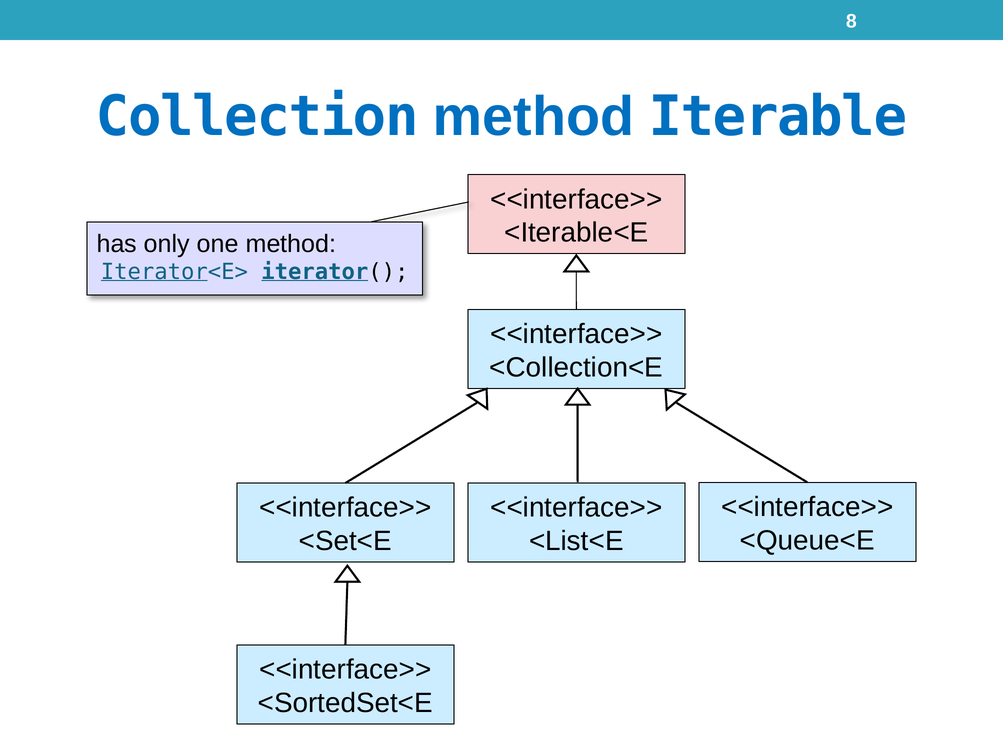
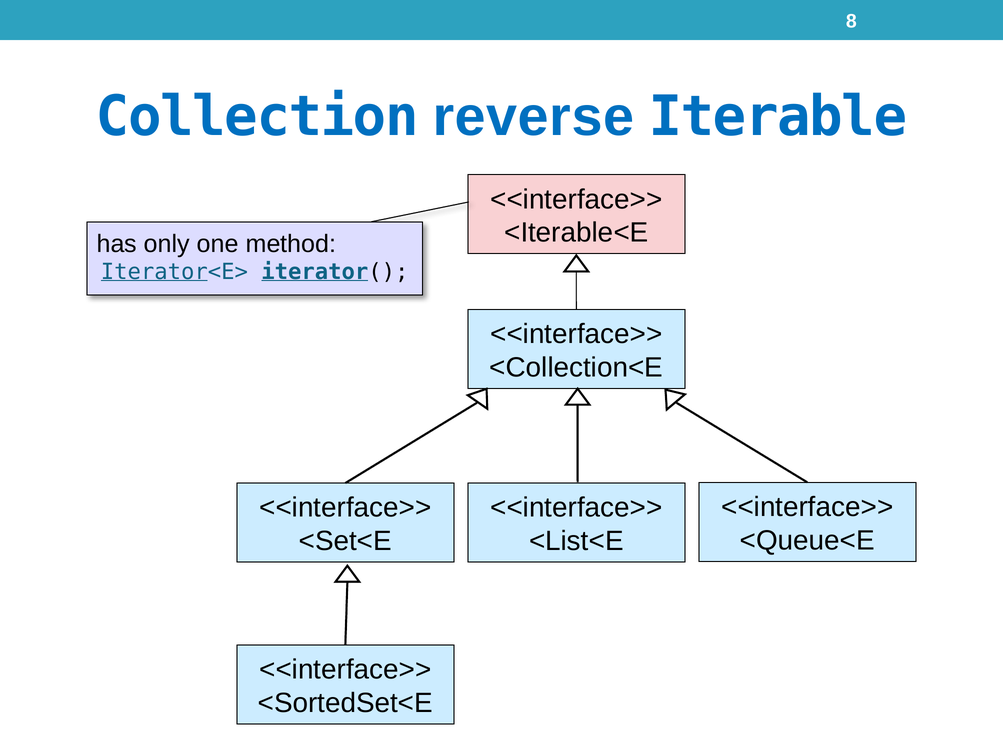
Collection method: method -> reverse (533, 117)
